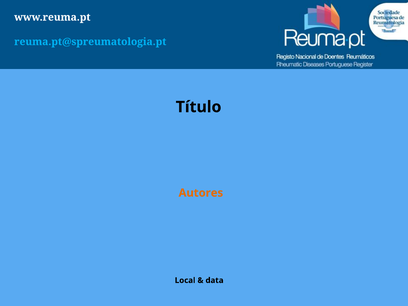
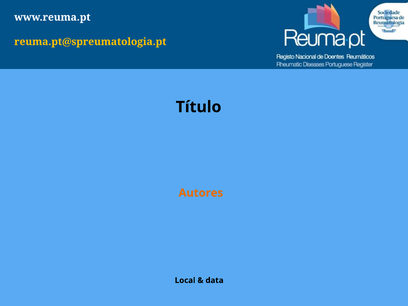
reuma.pt@spreumatologia.pt colour: light blue -> yellow (90, 42)
